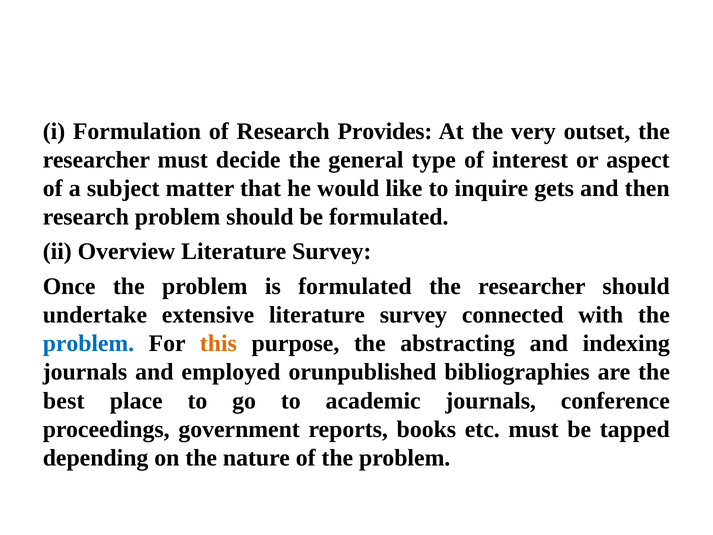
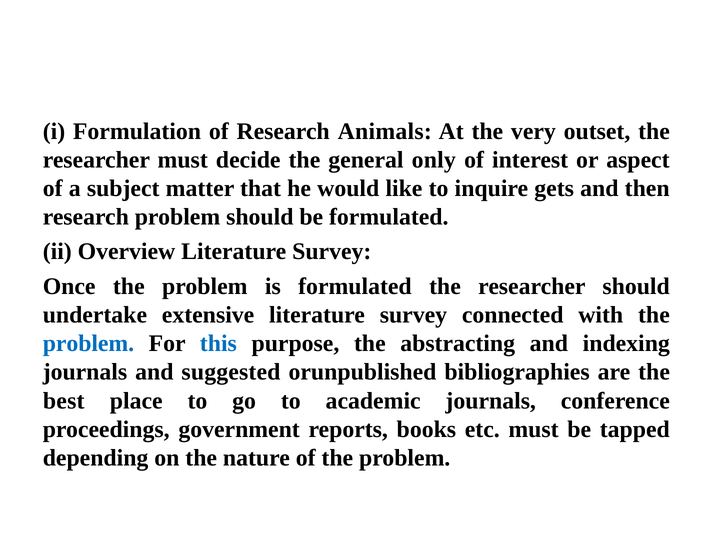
Provides: Provides -> Animals (385, 131)
type: type -> only (434, 160)
this colour: orange -> blue (218, 343)
employed: employed -> suggested (231, 372)
